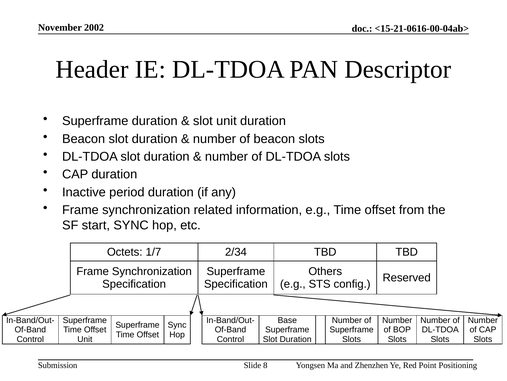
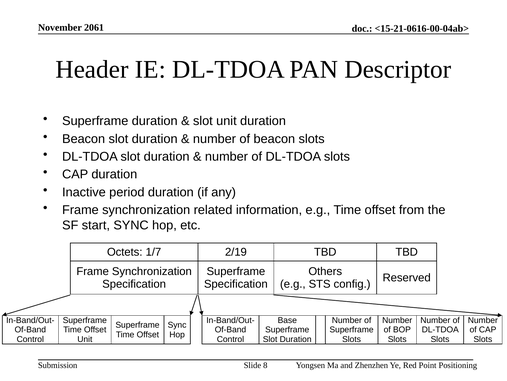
2002: 2002 -> 2061 (94, 28)
2/34: 2/34 -> 2/19 (236, 252)
